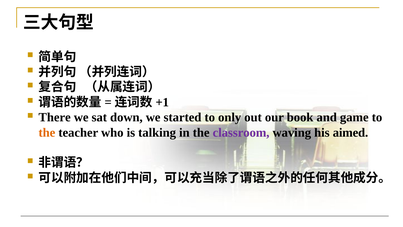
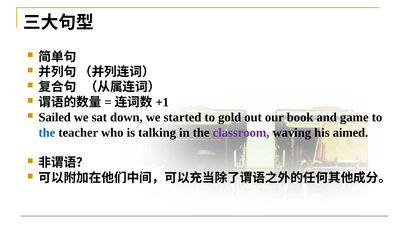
There: There -> Sailed (55, 117)
only: only -> gold (230, 117)
the colour: orange -> blue (47, 132)
